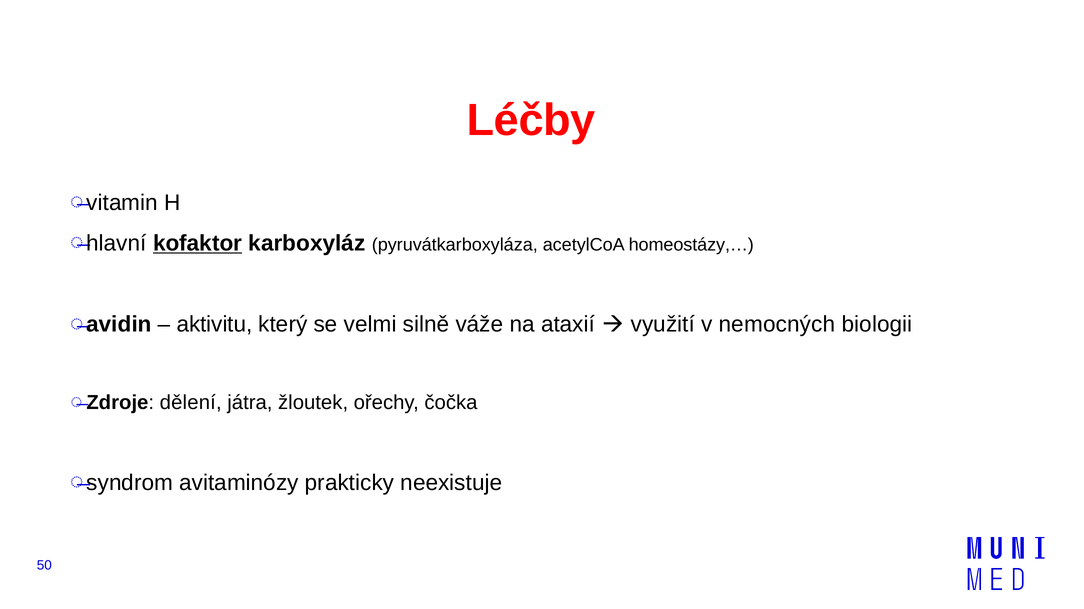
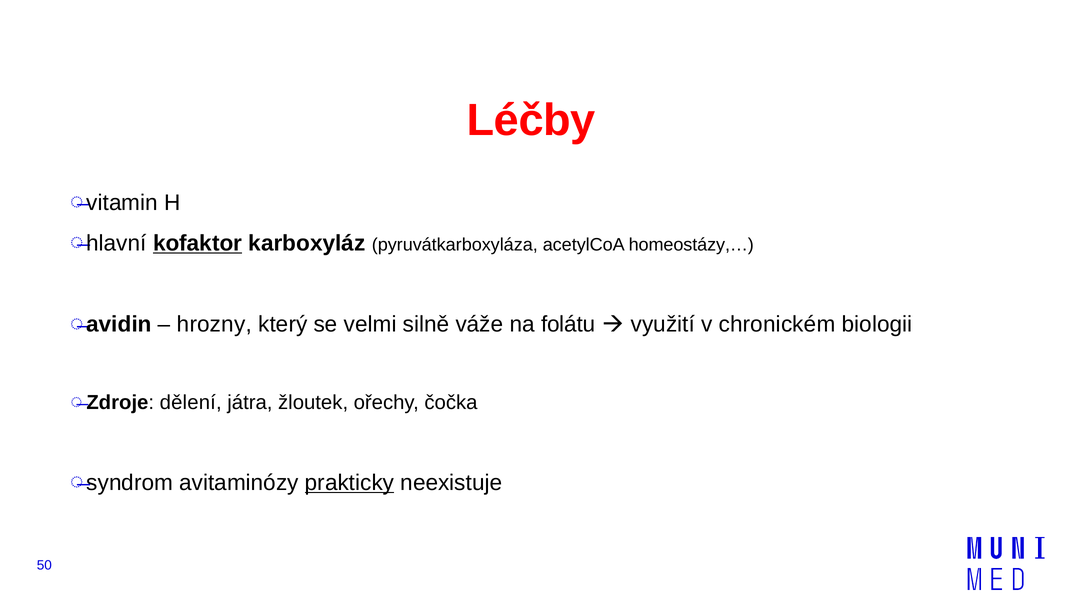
aktivitu: aktivitu -> hrozny (214, 325)
ataxií: ataxií -> folátu (568, 325)
nemocných: nemocných -> chronickém (777, 325)
prakticky underline: none -> present (350, 483)
